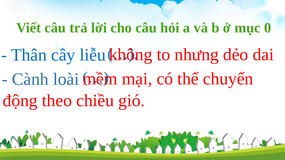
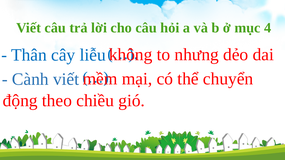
0: 0 -> 4 (268, 28)
Cành loài: loài -> viết (66, 79)
